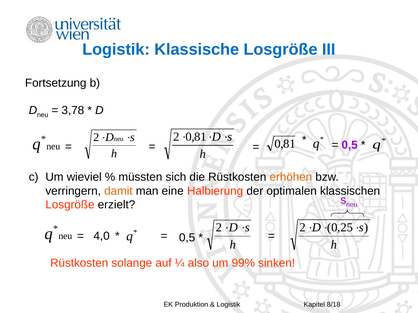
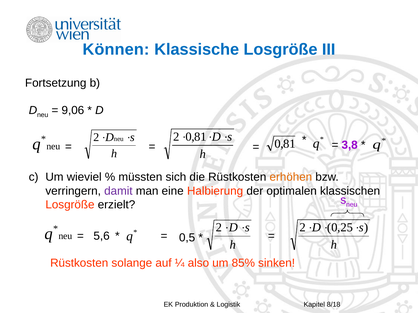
Logistik: Logistik -> Können (116, 50)
3,78: 3,78 -> 9,06 (73, 111)
0,5: 0,5 -> 3,8 (350, 145)
damit colour: orange -> purple (118, 191)
4,0: 4,0 -> 5,6 (102, 236)
99%: 99% -> 85% (243, 263)
